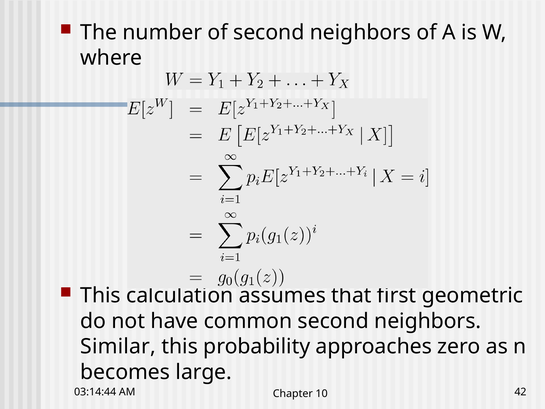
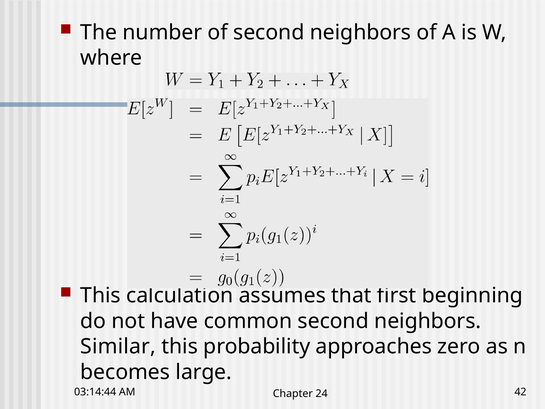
geometric: geometric -> beginning (472, 295)
10: 10 -> 24 (322, 394)
